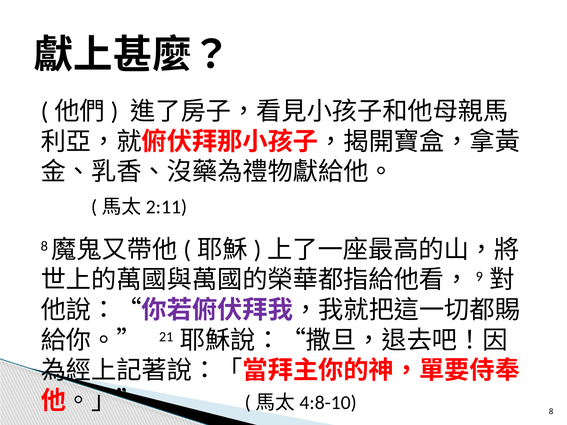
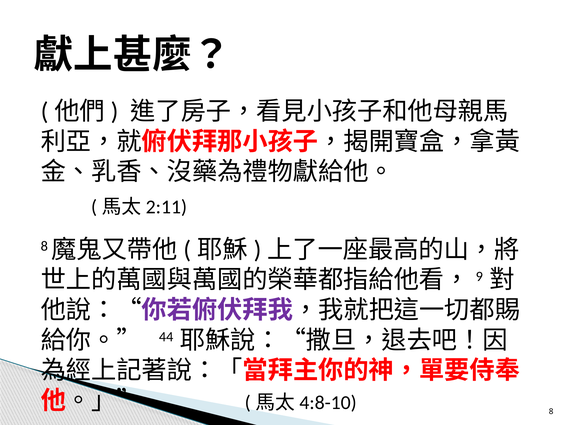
21: 21 -> 44 (166, 337)
